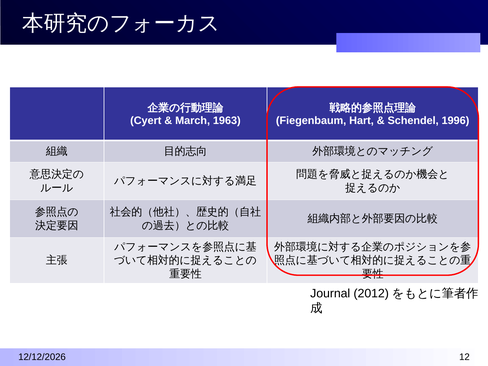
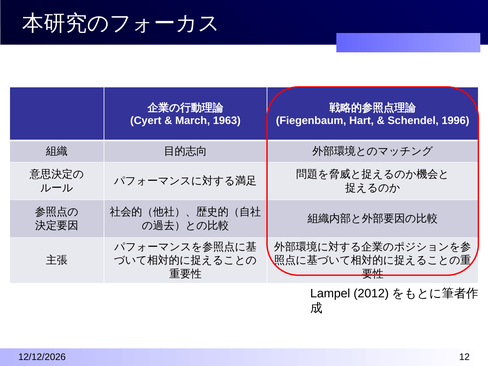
Journal: Journal -> Lampel (330, 293)
